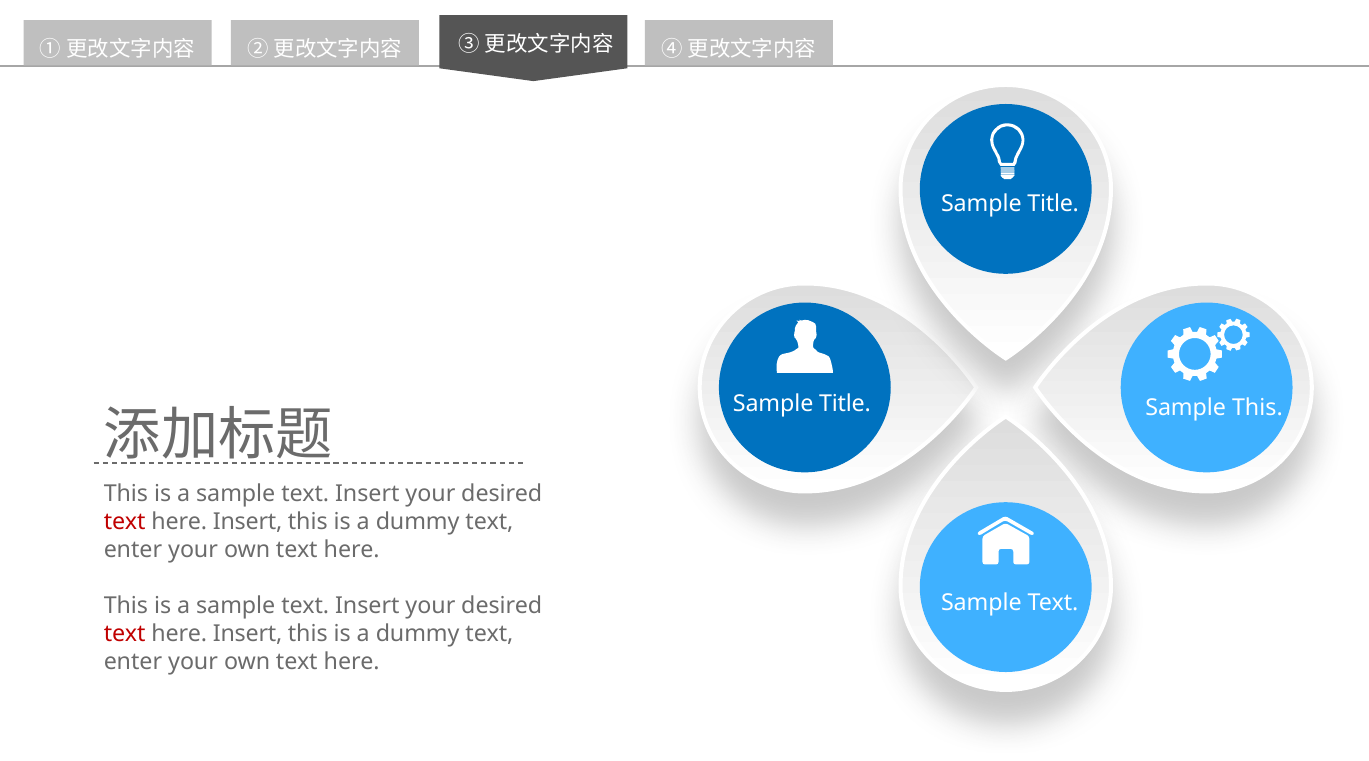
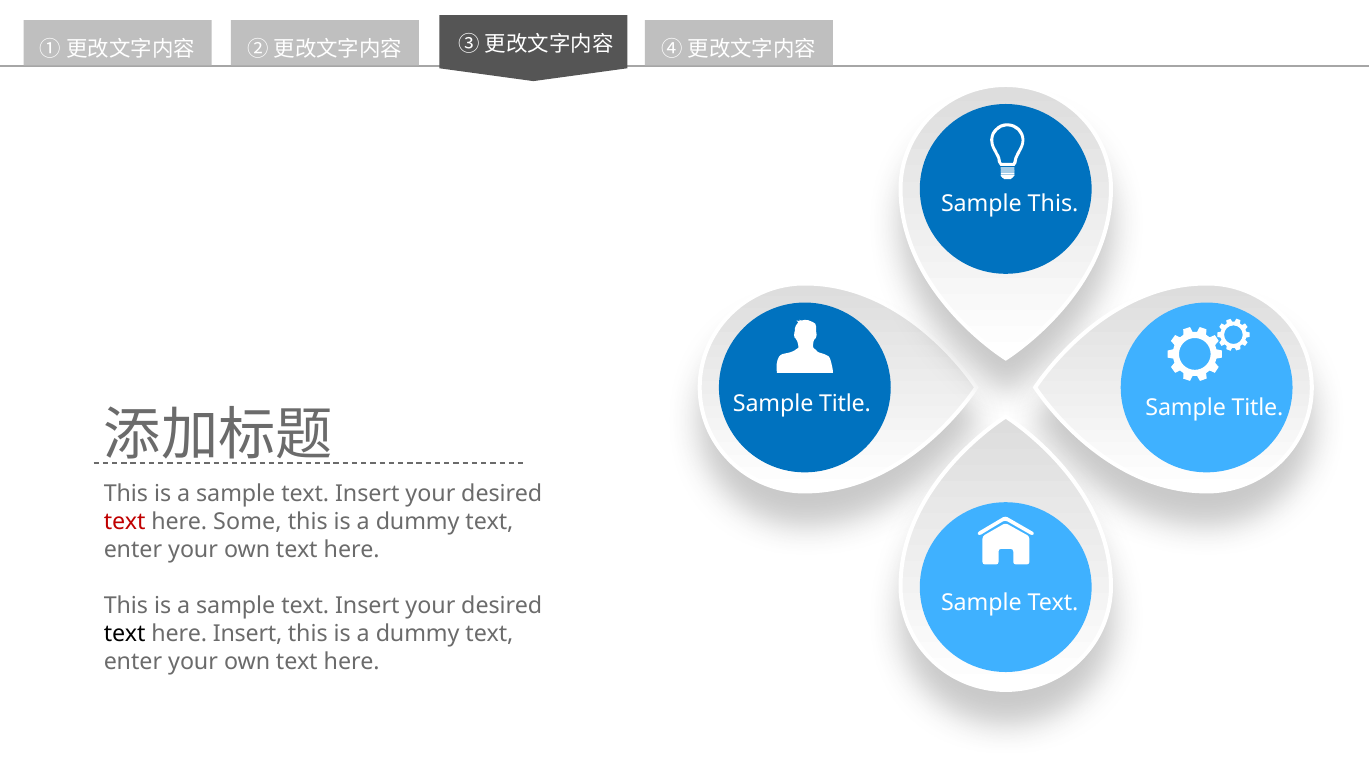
Title: Title -> This (1053, 204)
This: This -> Title (1258, 408)
Insert: Insert -> Some (247, 522)
text colour: red -> black (125, 633)
